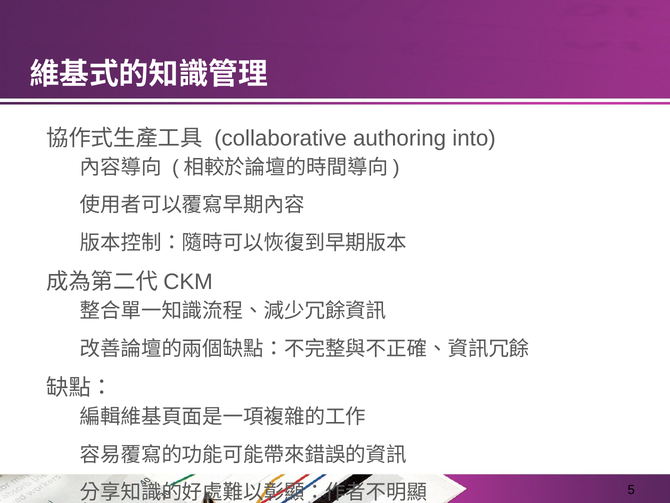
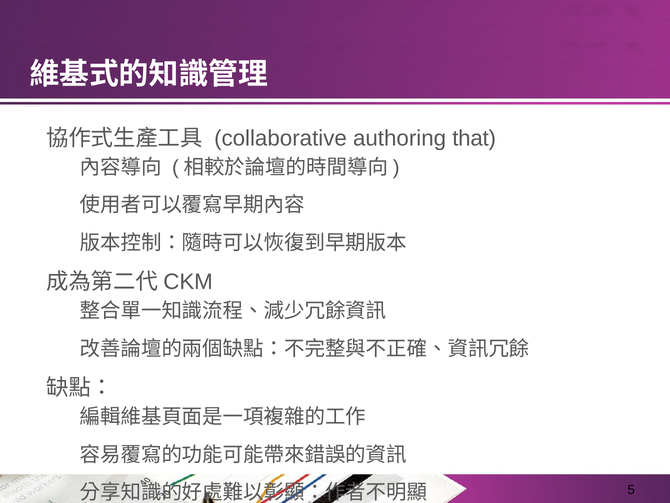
into: into -> that (474, 138)
